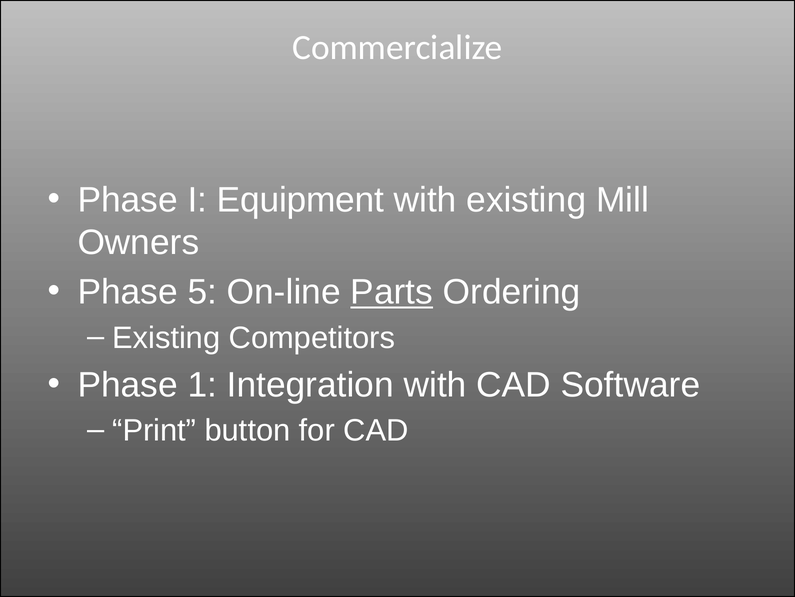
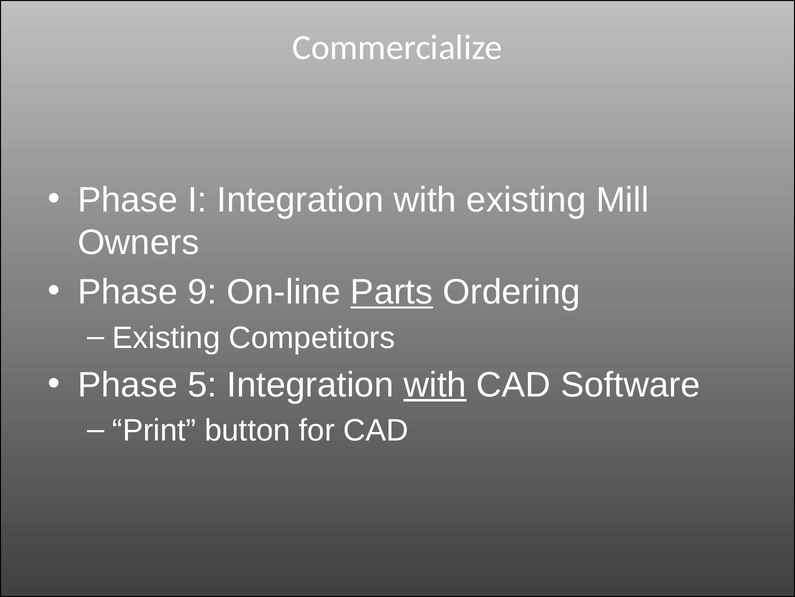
I Equipment: Equipment -> Integration (300, 200)
5: 5 -> 9 (202, 292)
1: 1 -> 5 (202, 385)
with underline: none -> present (435, 385)
